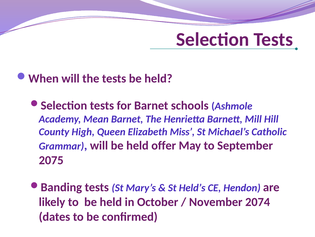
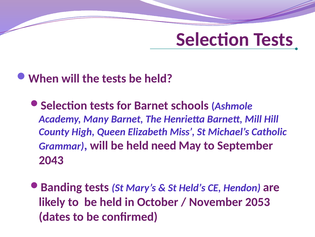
Mean: Mean -> Many (96, 119)
offer: offer -> need (164, 145)
2075: 2075 -> 2043 (51, 160)
2074: 2074 -> 2053 (258, 202)
